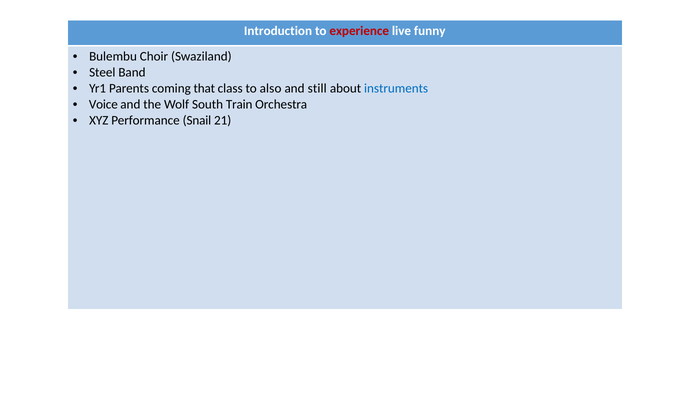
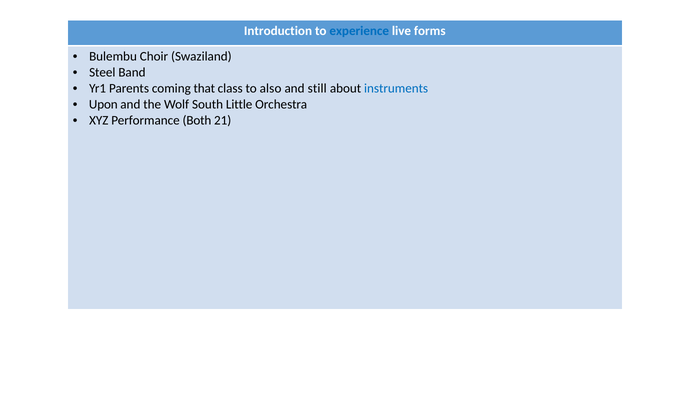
experience colour: red -> blue (359, 31)
funny: funny -> forms (430, 31)
Voice: Voice -> Upon (103, 105)
Train: Train -> Little (239, 105)
Snail: Snail -> Both (197, 121)
